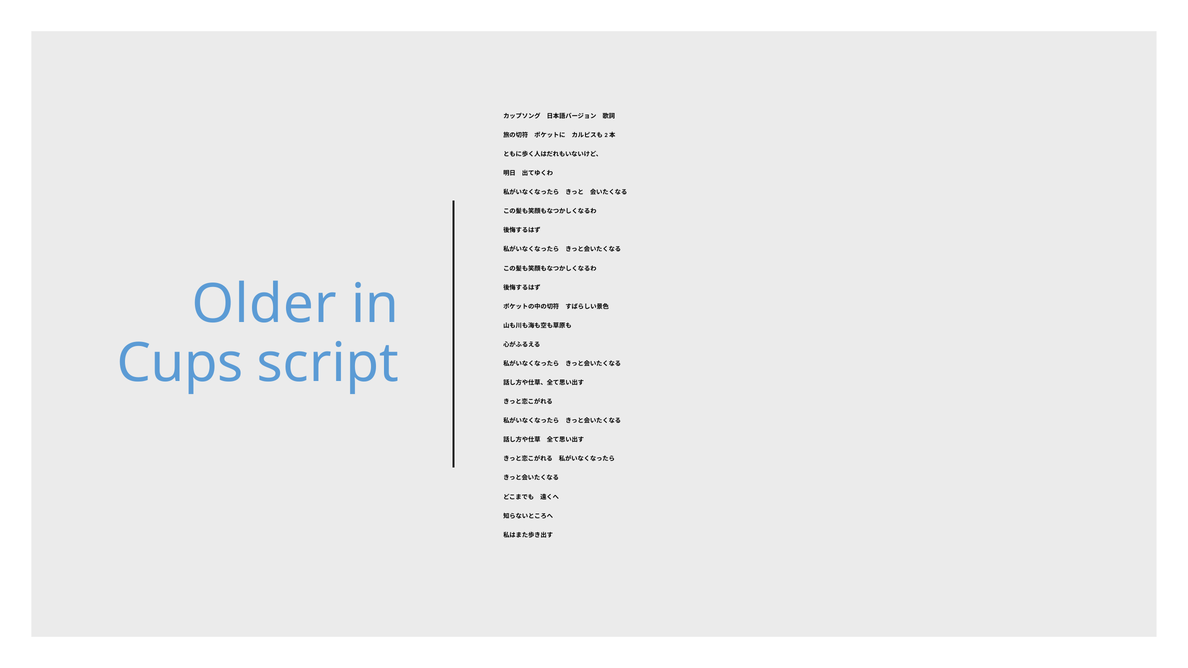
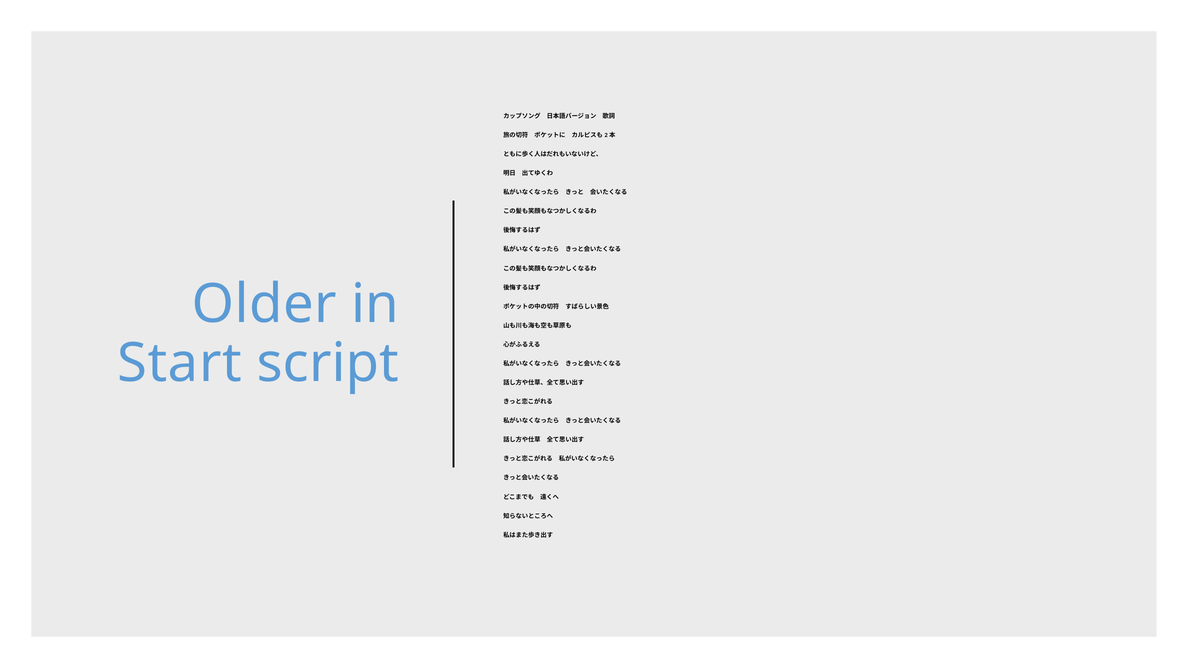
Cups: Cups -> Start (180, 363)
